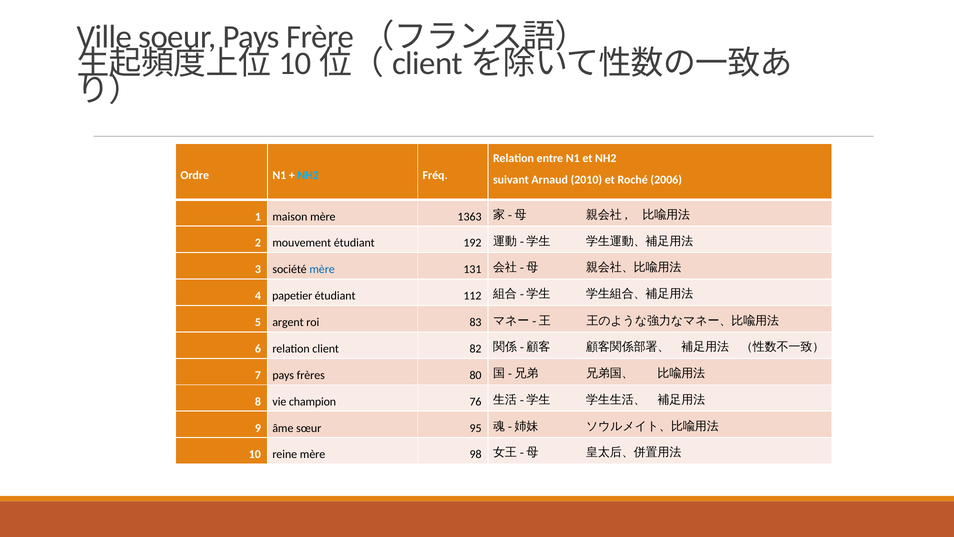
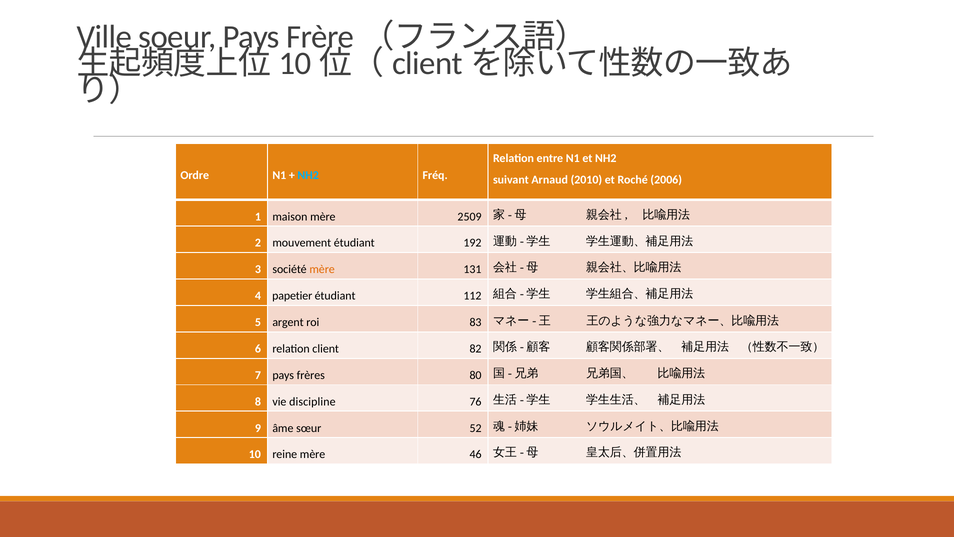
1363: 1363 -> 2509 (470, 217)
mère colour: blue -> orange (322, 269)
champion: champion -> discipline (312, 401)
95: 95 -> 52 (476, 428)
98: 98 -> 46 (476, 454)
